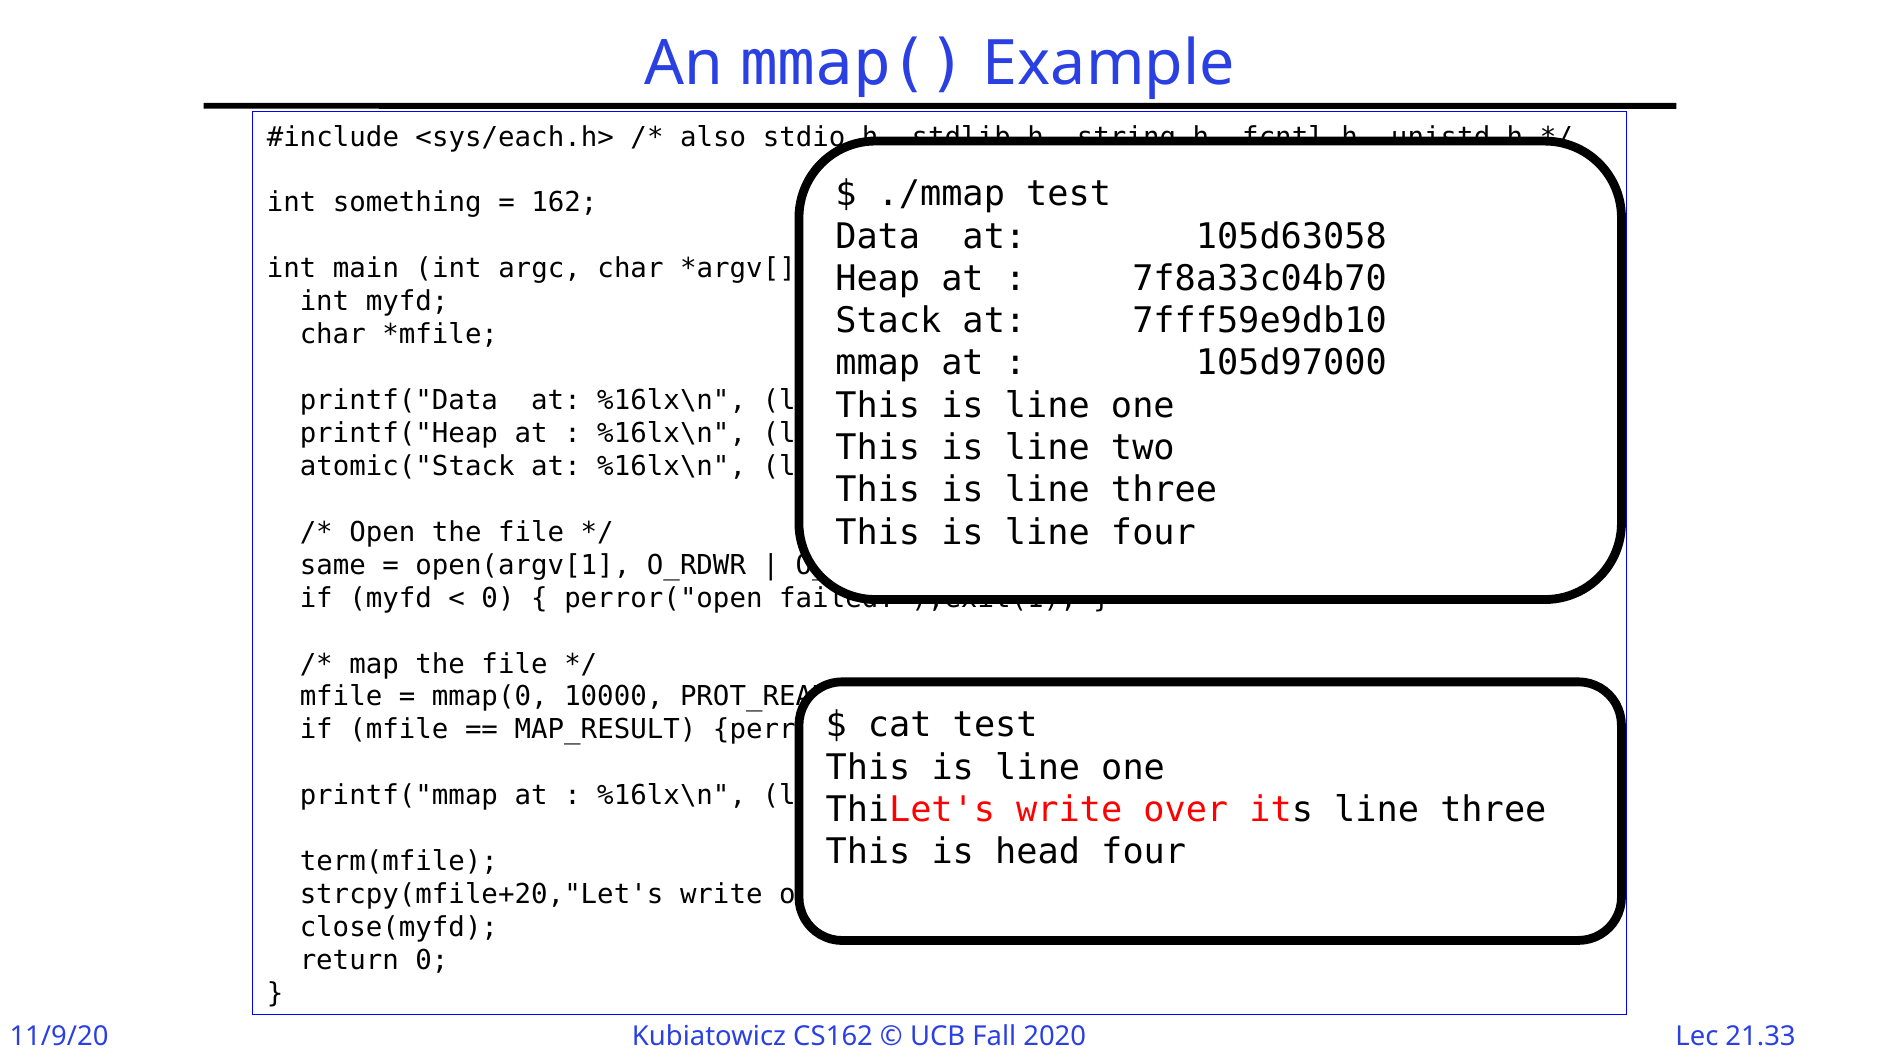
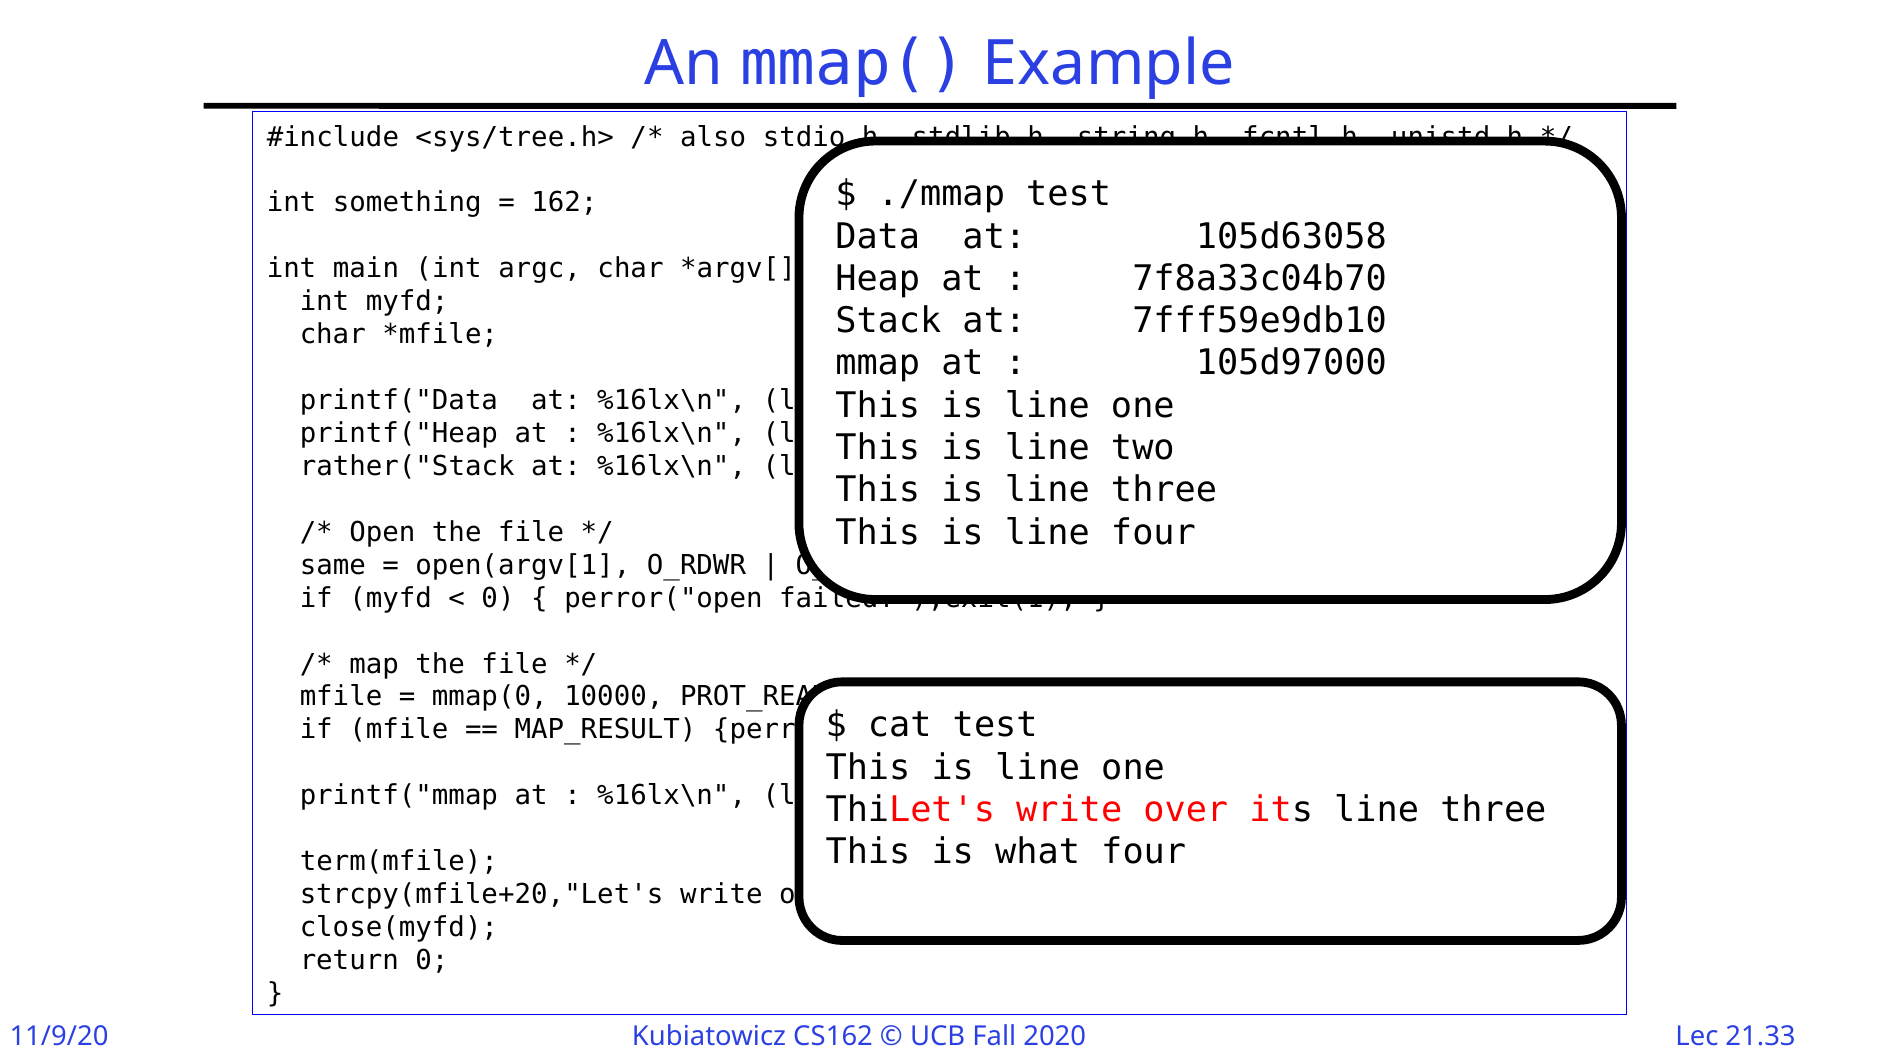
<sys/each.h>: <sys/each.h> -> <sys/tree.h> (515, 137)
atomic("Stack: atomic("Stack -> rather("Stack (407, 466)
head: head -> what (1038, 852)
